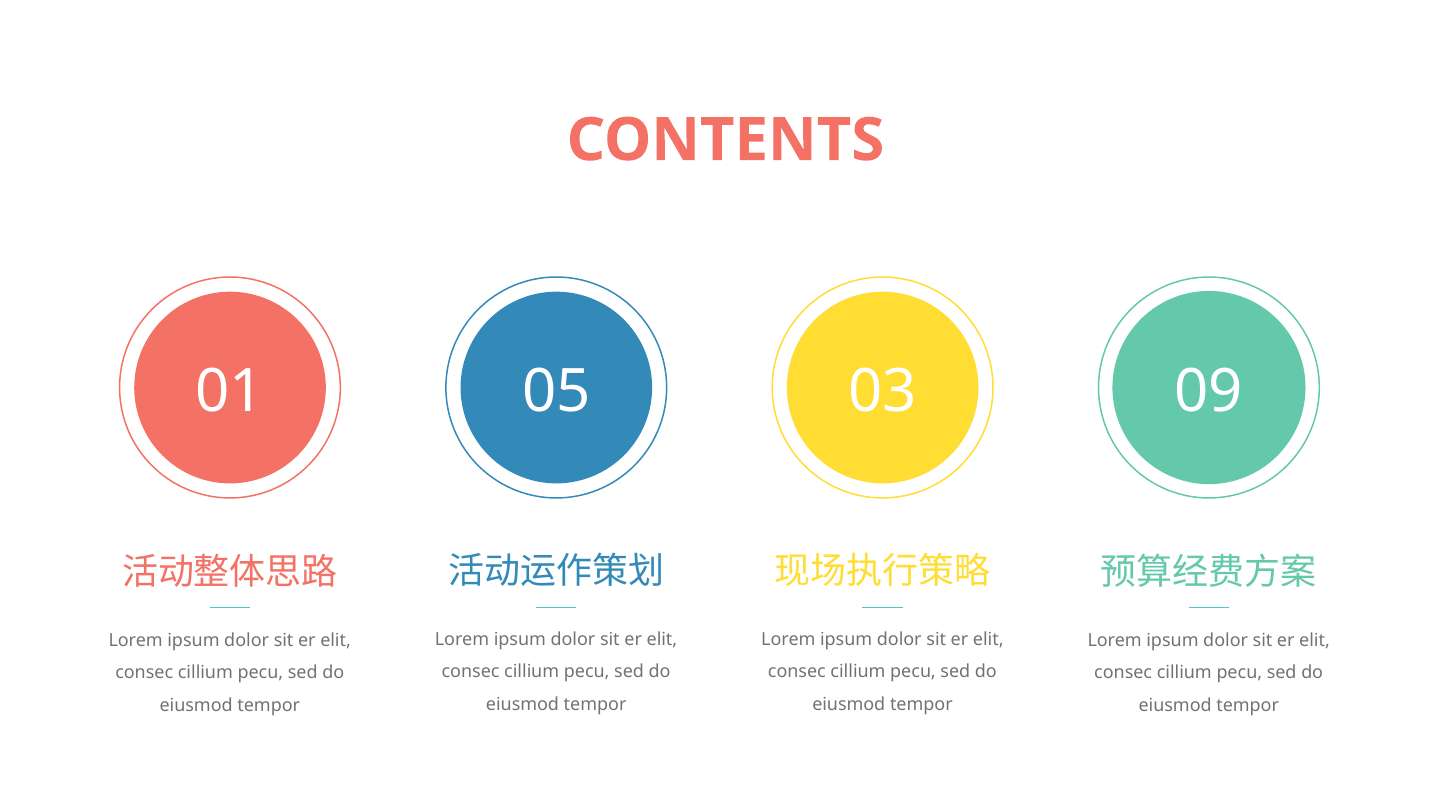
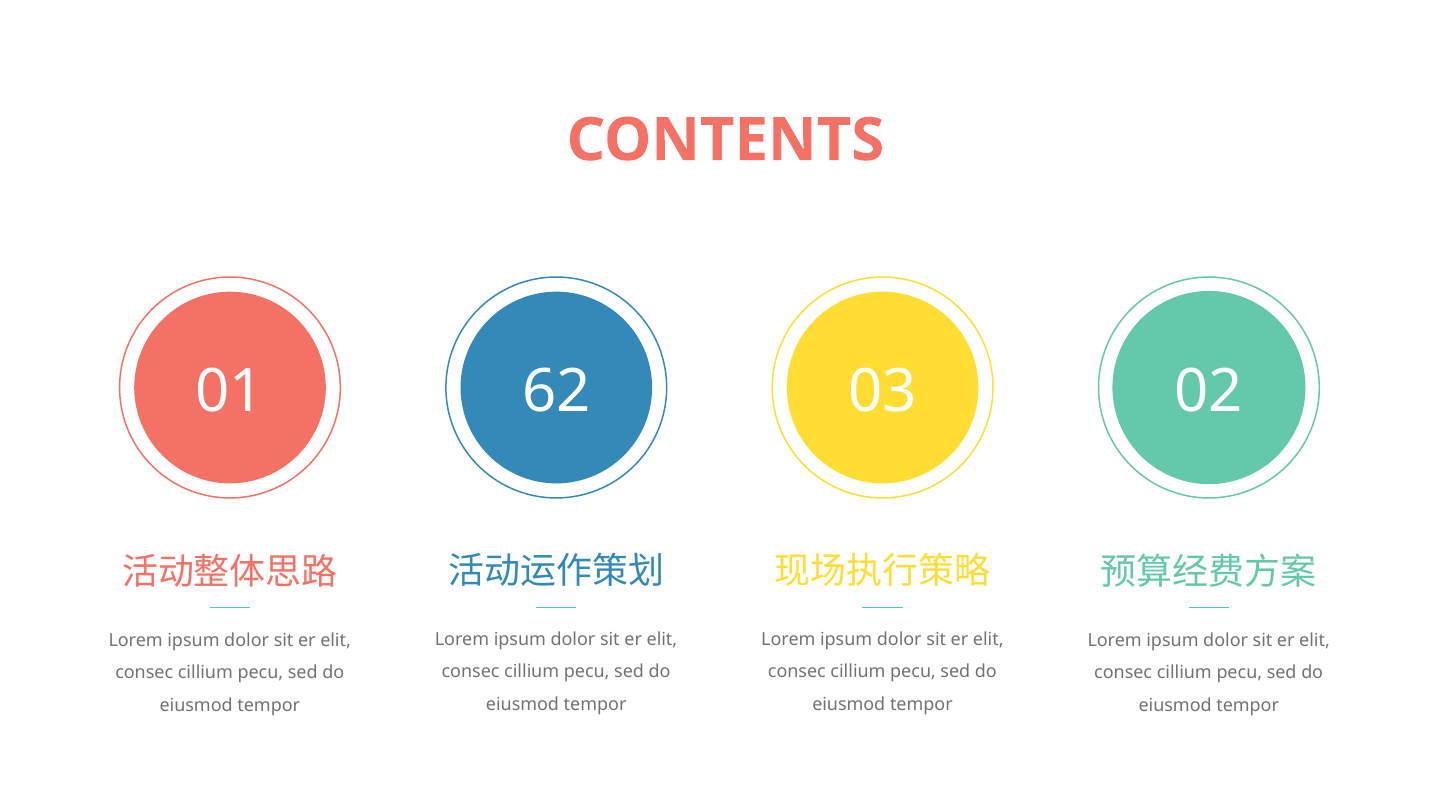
05: 05 -> 62 (556, 391)
09: 09 -> 02 (1209, 391)
